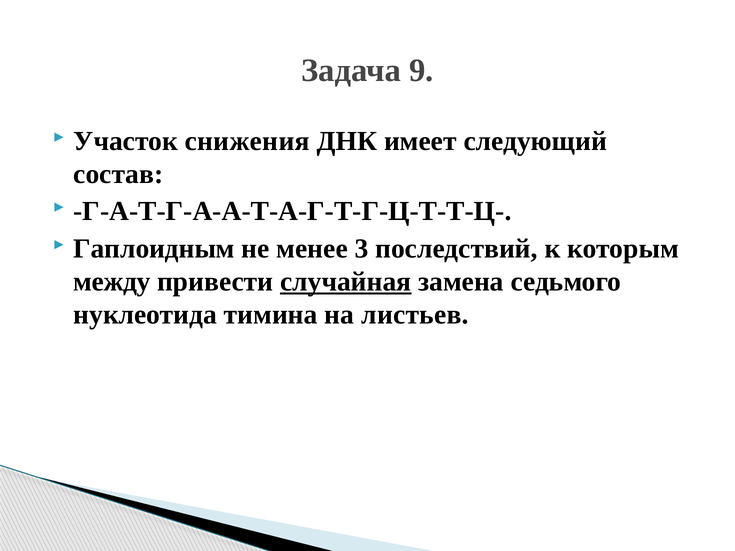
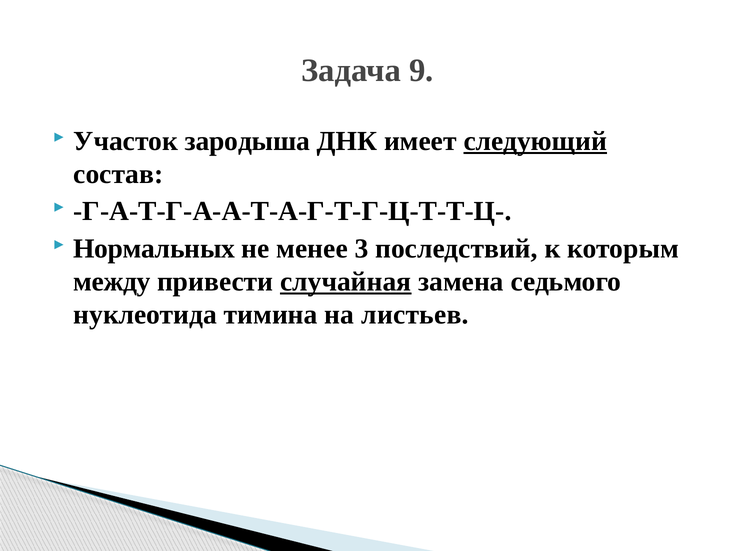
снижения: снижения -> зародыша (247, 141)
следующий underline: none -> present (535, 141)
Гаплоидным: Гаплоидным -> Нормальных (154, 249)
